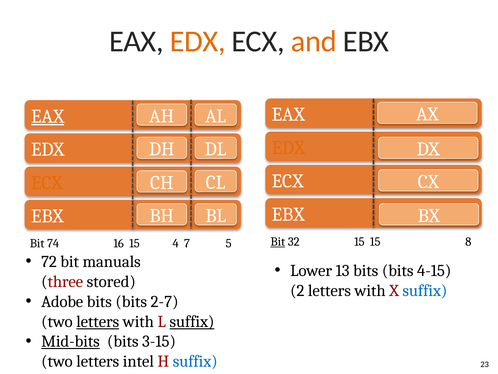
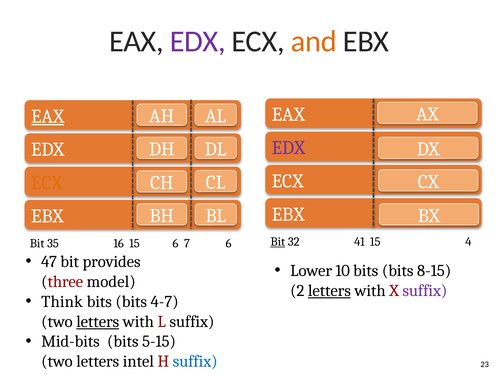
EDX colour: orange -> purple (198, 42)
EDX colour: orange -> purple (289, 148)
32 15: 15 -> 41 (359, 241)
8: 8 -> 4 (468, 241)
74: 74 -> 35 (53, 243)
15 4: 4 -> 6 (175, 243)
7 5: 5 -> 6 (229, 243)
72: 72 -> 47 (49, 261)
manuals: manuals -> provides (112, 261)
13: 13 -> 10 (343, 270)
4-15: 4-15 -> 8-15 (434, 270)
stored: stored -> model (111, 281)
letters underline: none -> present (329, 290)
suffix colour: blue -> purple (425, 290)
Adobe: Adobe -> Think (62, 301)
2-7: 2-7 -> 4-7 (165, 301)
suffix underline: present -> none (192, 321)
Mid-bits underline: present -> none (70, 341)
3-15: 3-15 -> 5-15 (159, 341)
